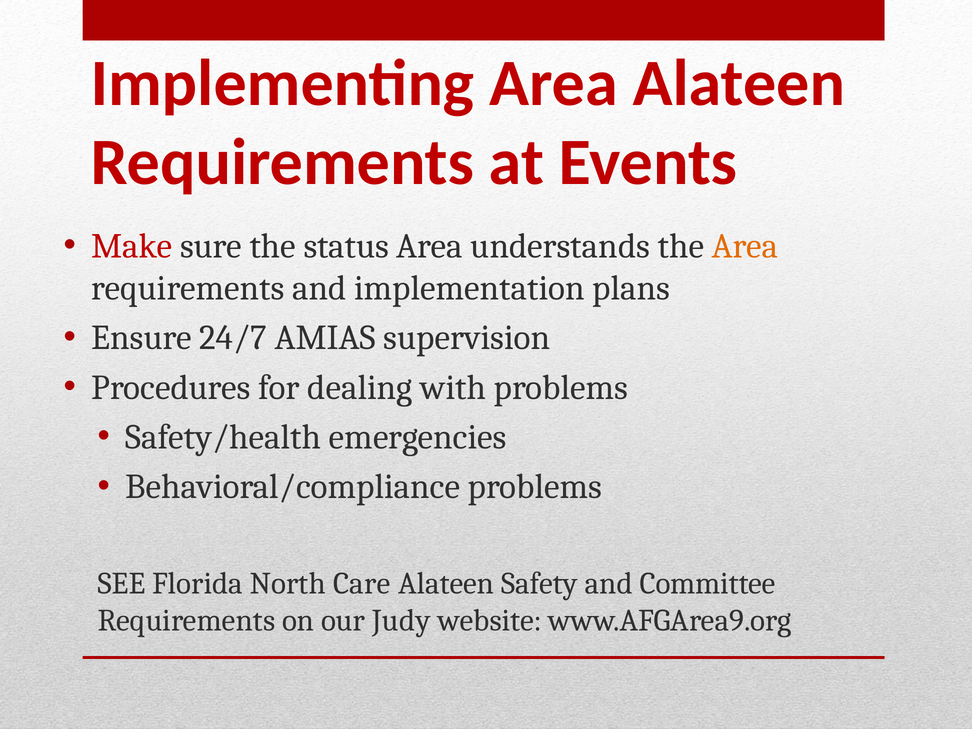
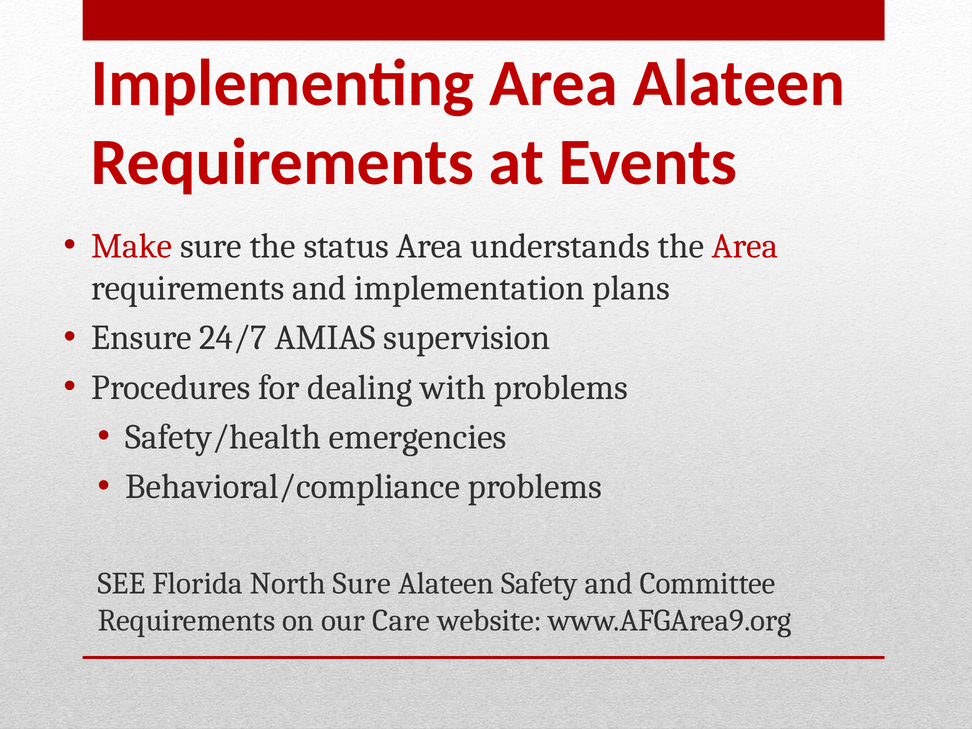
Area colour: orange -> red (745, 246)
North Care: Care -> Sure (362, 584)
Judy: Judy -> Care (401, 621)
